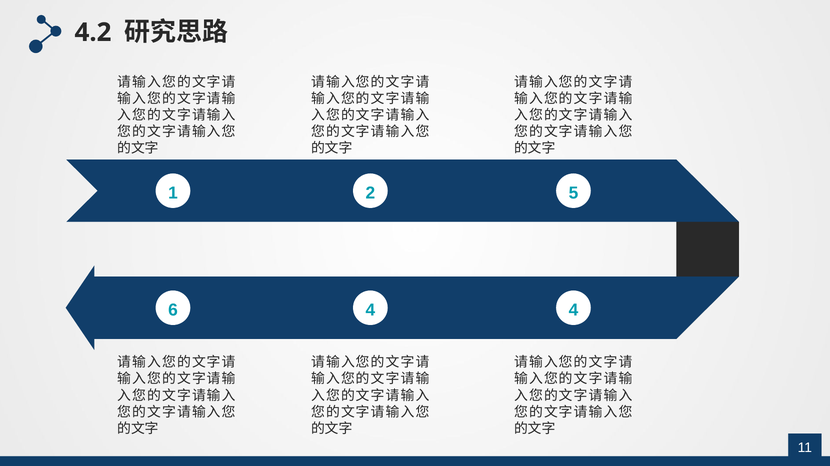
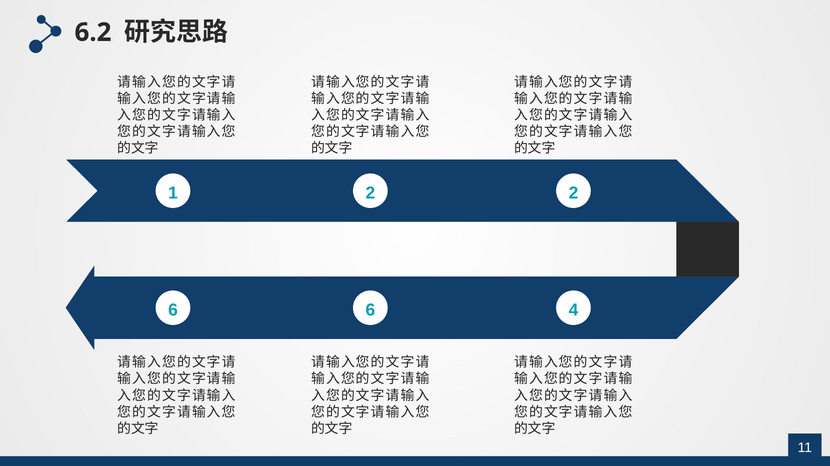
4.2: 4.2 -> 6.2 (93, 32)
2 5: 5 -> 2 (573, 193)
6 4: 4 -> 6 (370, 311)
